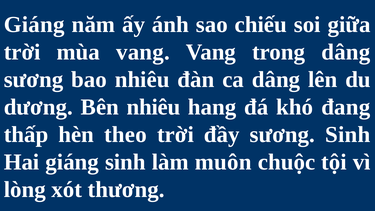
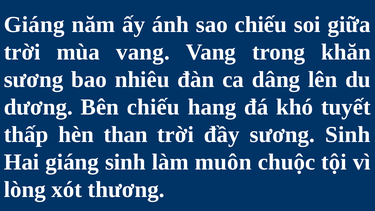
trong dâng: dâng -> khăn (346, 52)
Bên nhiêu: nhiêu -> chiếu (153, 107)
đang: đang -> tuyết (346, 107)
theo: theo -> than (126, 135)
